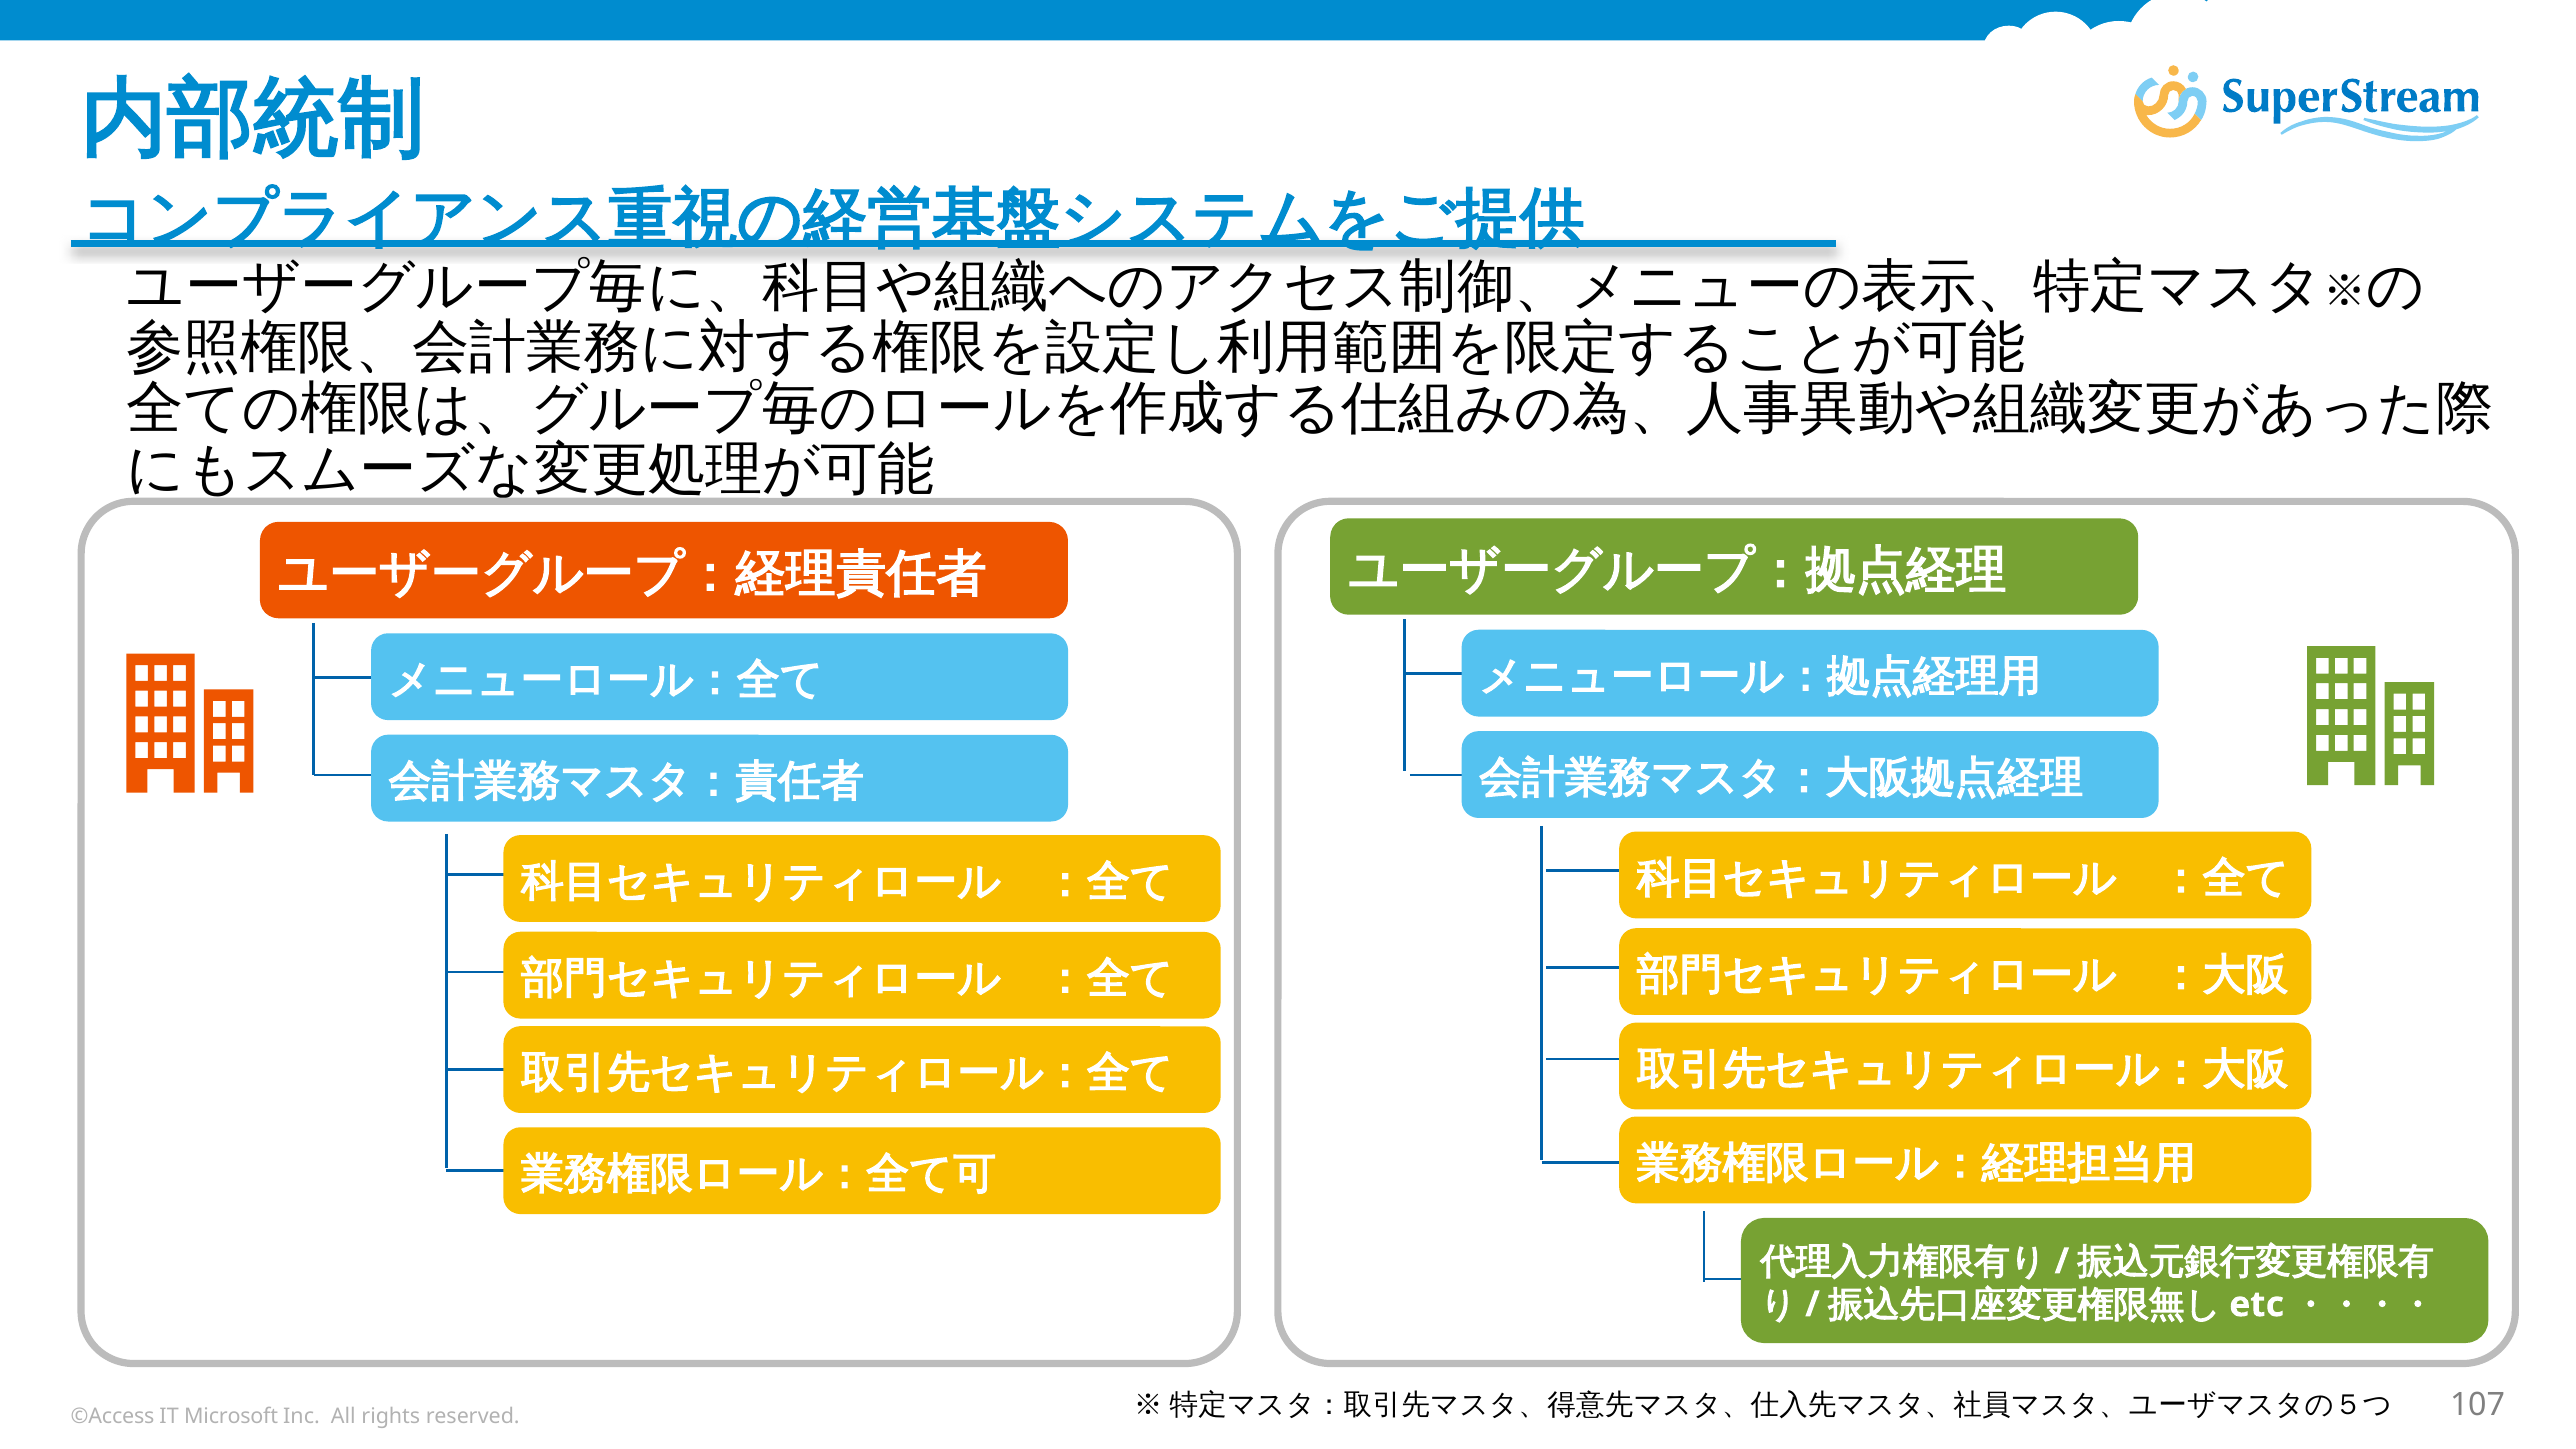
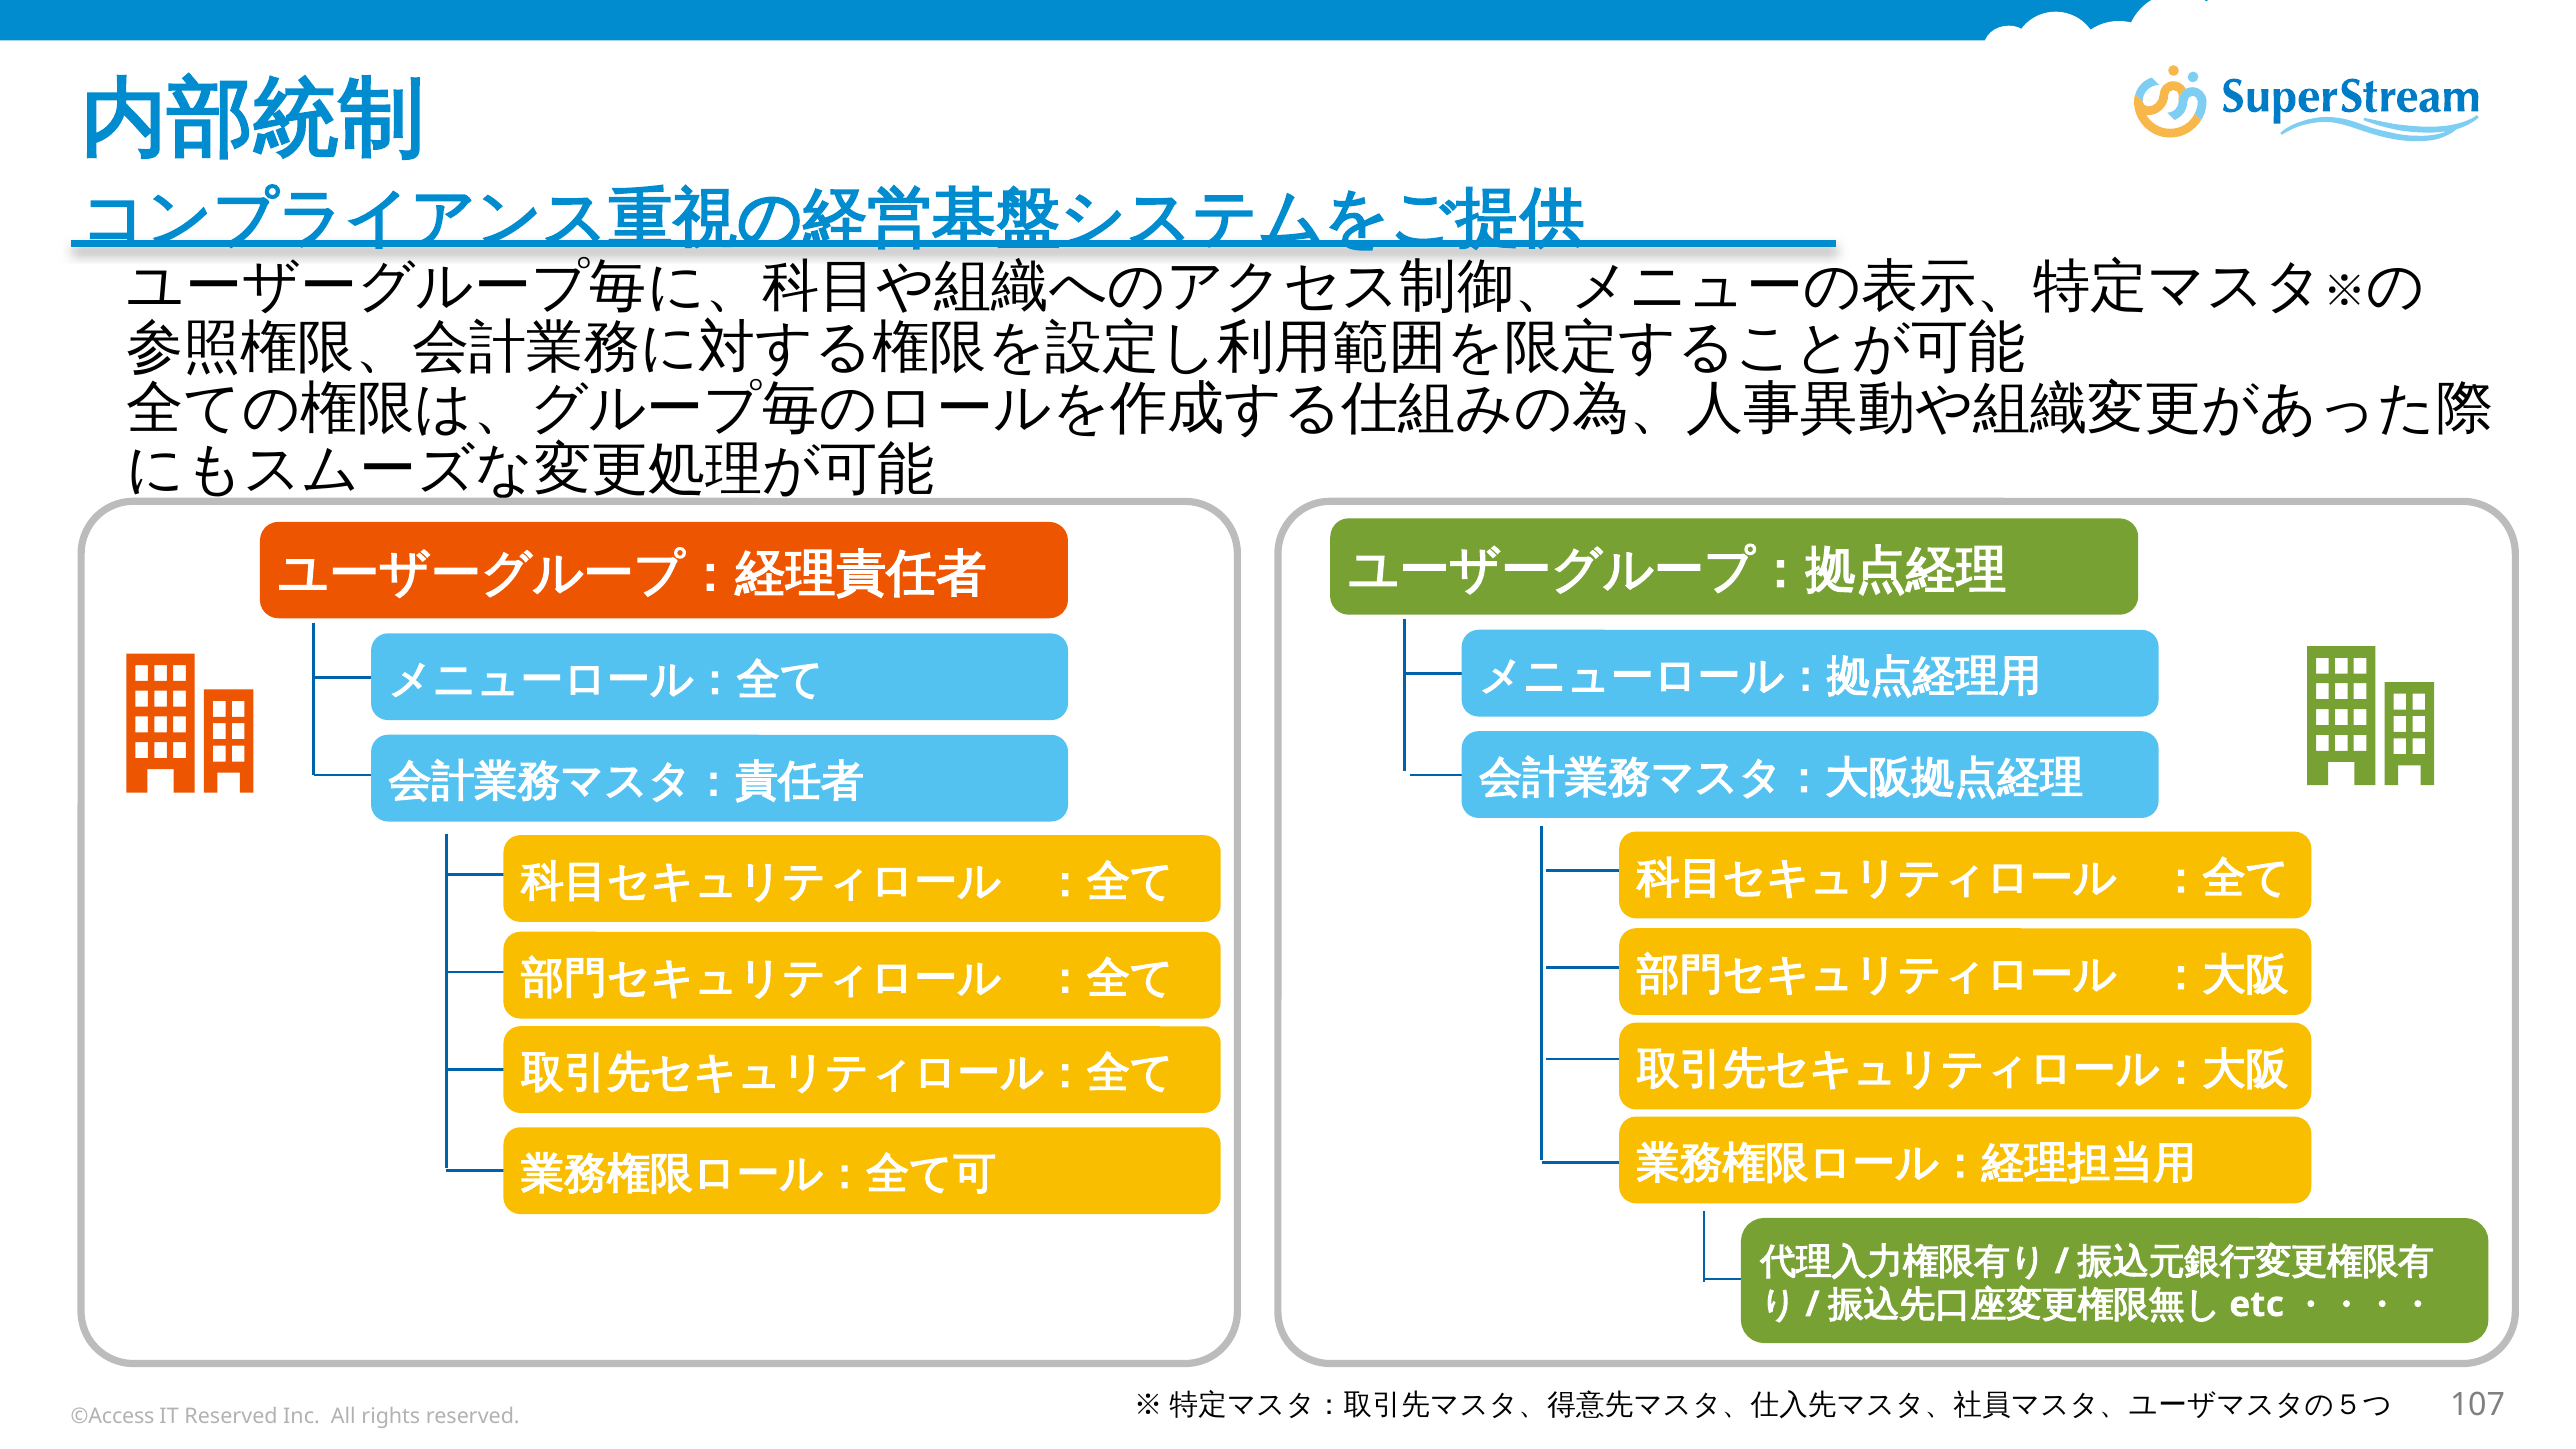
IT Microsoft: Microsoft -> Reserved (231, 1416)
